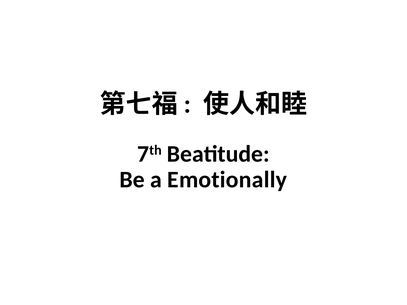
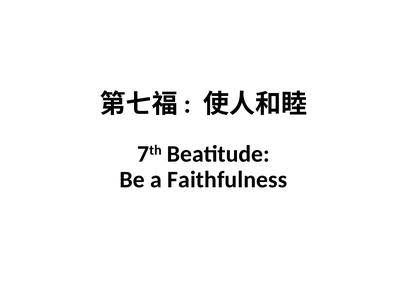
Emotionally: Emotionally -> Faithfulness (227, 180)
